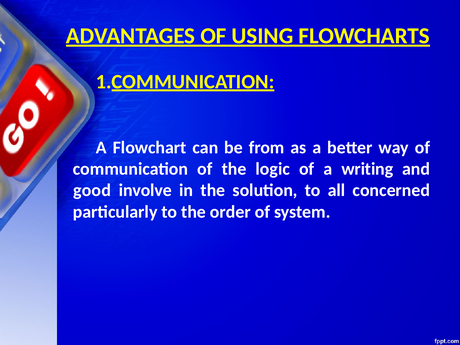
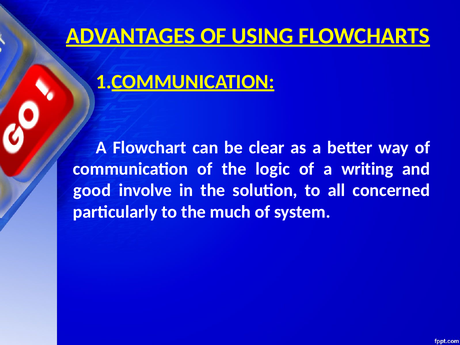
from: from -> clear (267, 147)
order: order -> much (230, 212)
